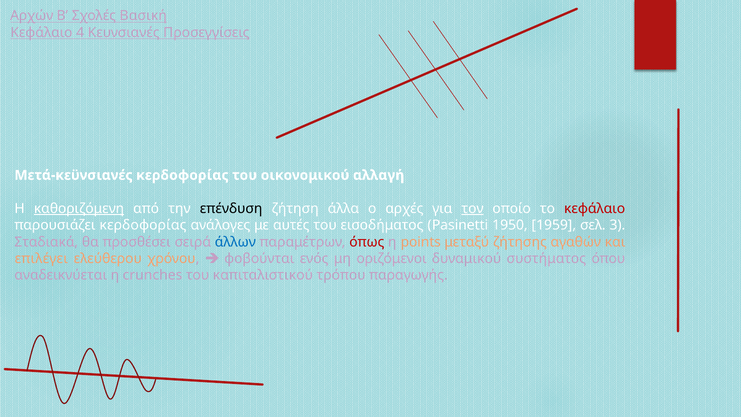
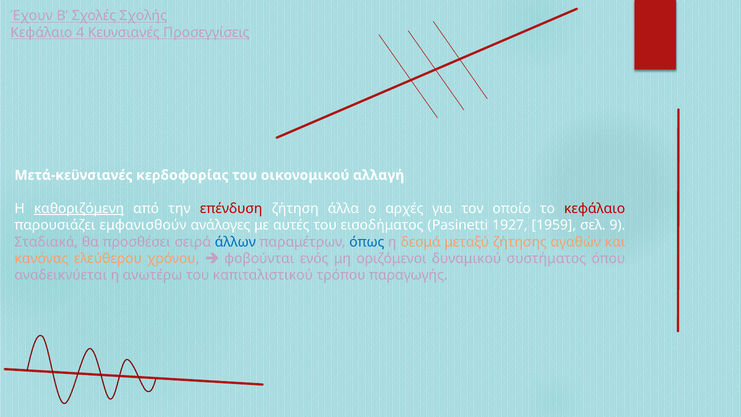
Αρχών: Αρχών -> Έχουν (32, 16)
Βασική: Βασική -> Σχολής (143, 16)
επένδυση colour: black -> red (231, 209)
τον underline: present -> none (473, 209)
παρουσιάζει κερδοφορίας: κερδοφορίας -> εμφανισθούν (143, 225)
1950: 1950 -> 1927 (510, 225)
3: 3 -> 9 (617, 225)
όπως colour: red -> blue (367, 242)
points: points -> δεσμά (421, 242)
επιλέγει: επιλέγει -> κανόνας (41, 259)
crunches: crunches -> ανωτέρω (153, 275)
